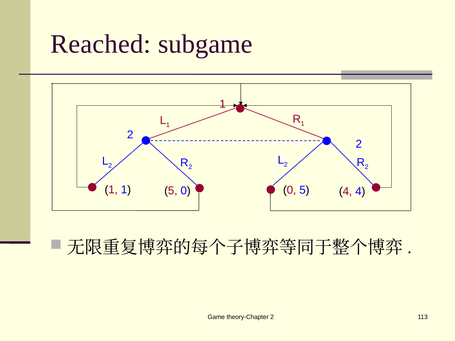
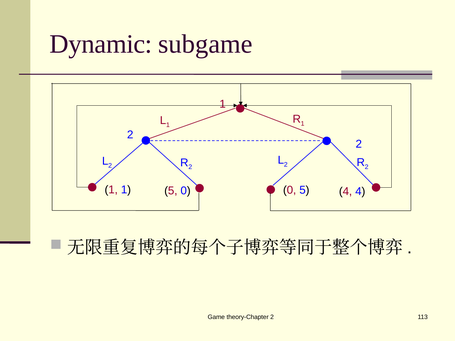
Reached: Reached -> Dynamic (101, 44)
